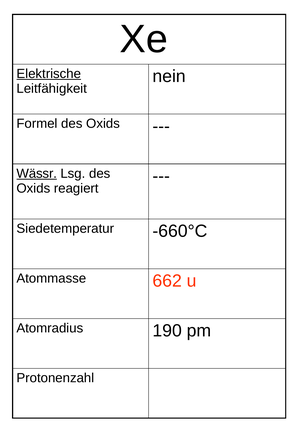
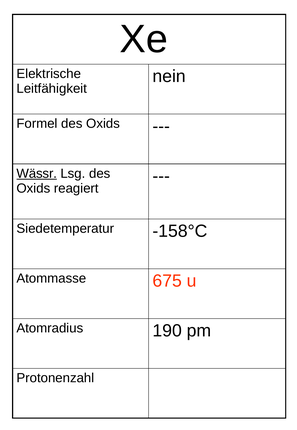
Elektrische underline: present -> none (49, 74)
-660°C: -660°C -> -158°C (180, 231)
662: 662 -> 675 (167, 280)
